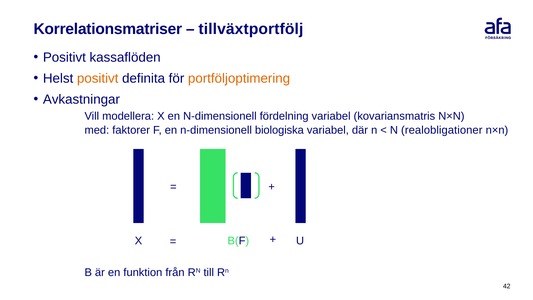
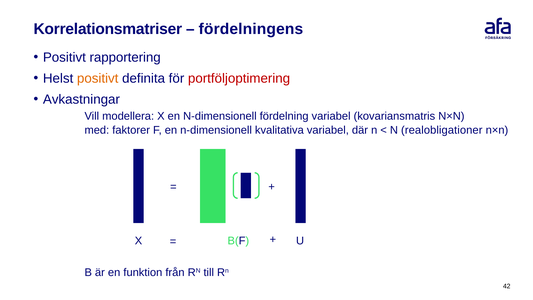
tillväxtportfölj: tillväxtportfölj -> fördelningens (251, 29)
kassaflöden: kassaflöden -> rapportering (125, 57)
portföljoptimering colour: orange -> red (239, 78)
biologiska: biologiska -> kvalitativa (279, 130)
